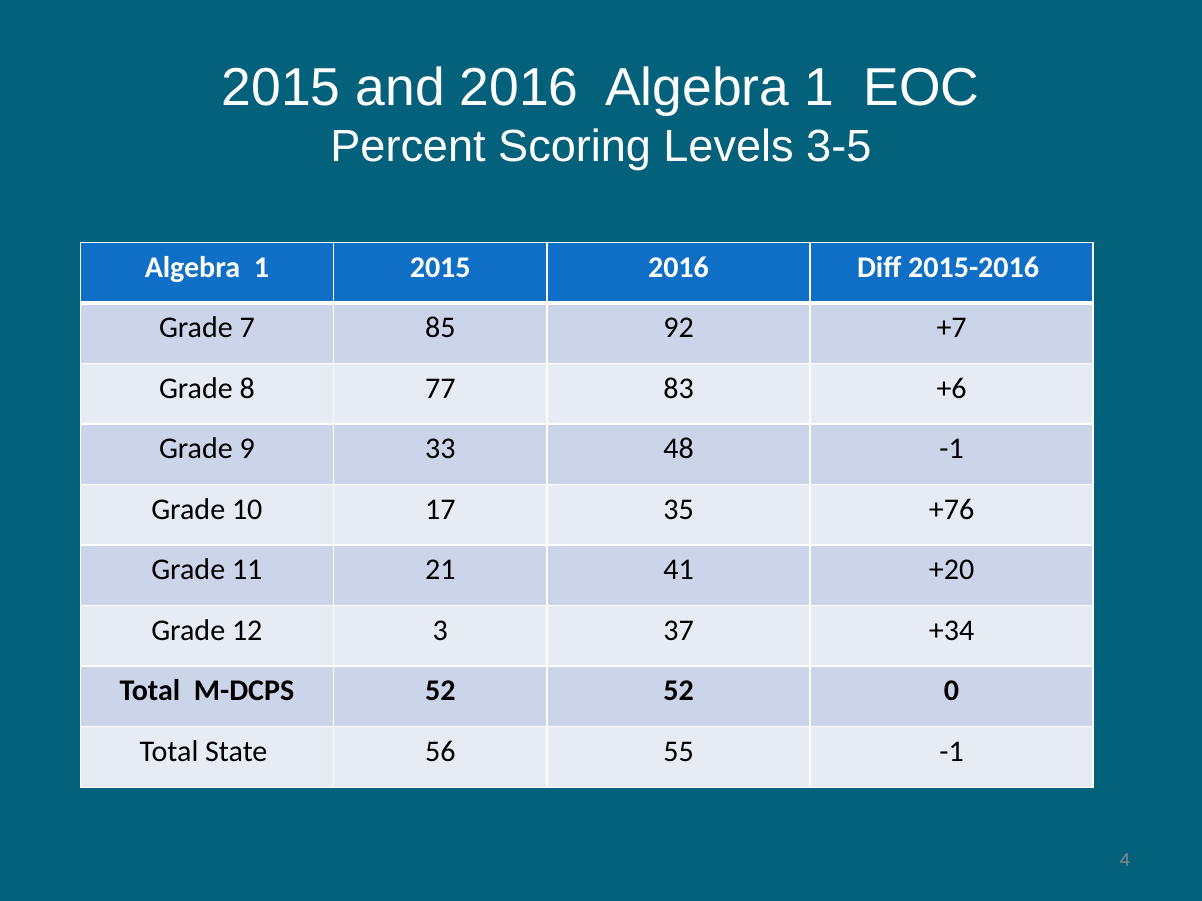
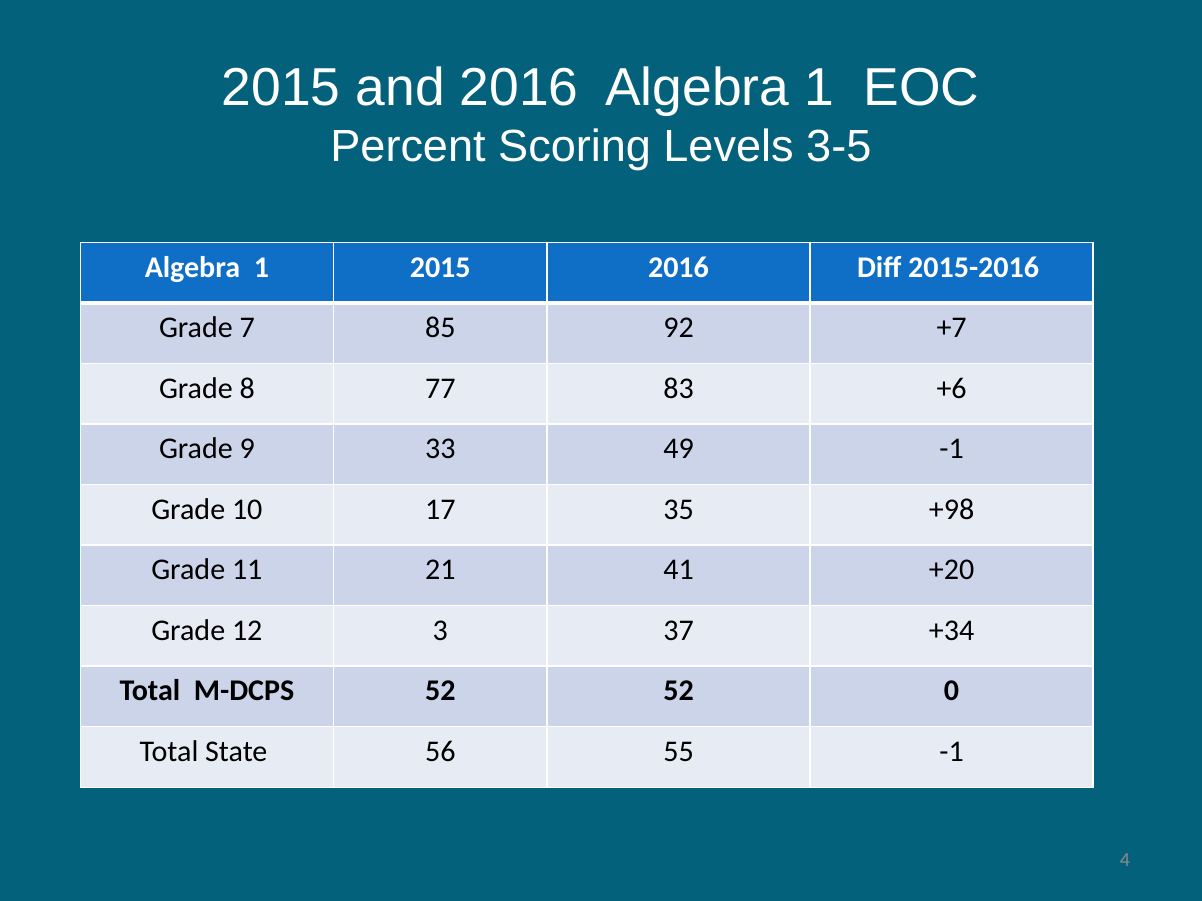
48: 48 -> 49 (679, 449)
+76: +76 -> +98 (952, 510)
